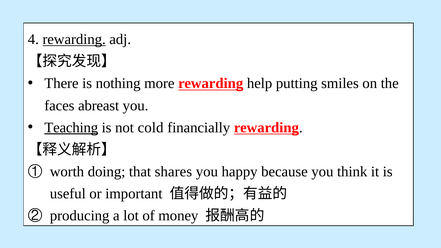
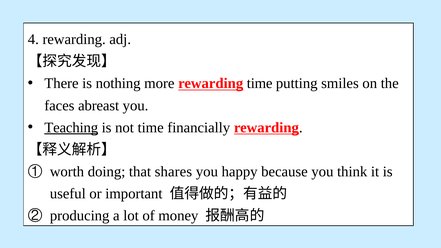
rewarding underline: present -> none (74, 39)
rewarding help: help -> time (260, 83)
not cold: cold -> time (151, 128)
